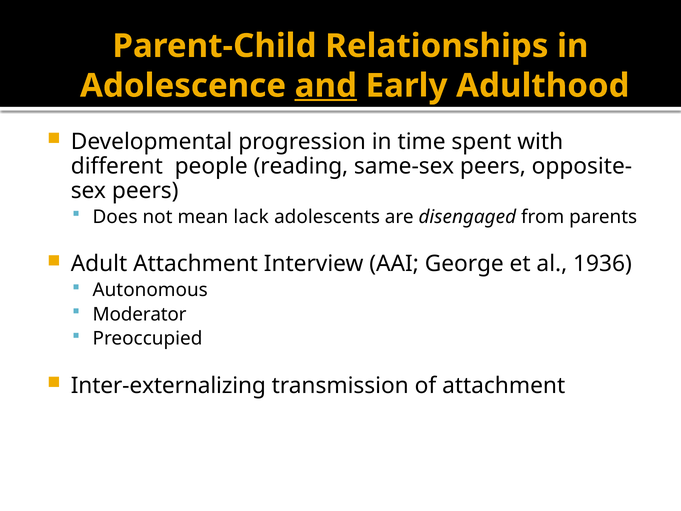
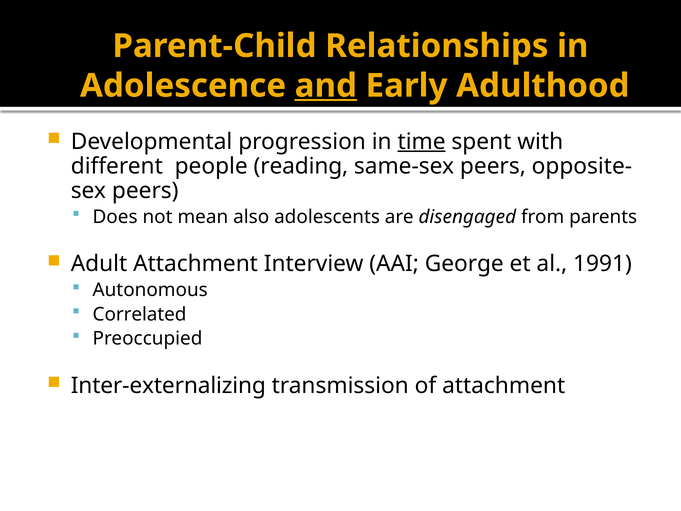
time underline: none -> present (422, 142)
lack: lack -> also (251, 217)
1936: 1936 -> 1991 (602, 264)
Moderator: Moderator -> Correlated (140, 314)
